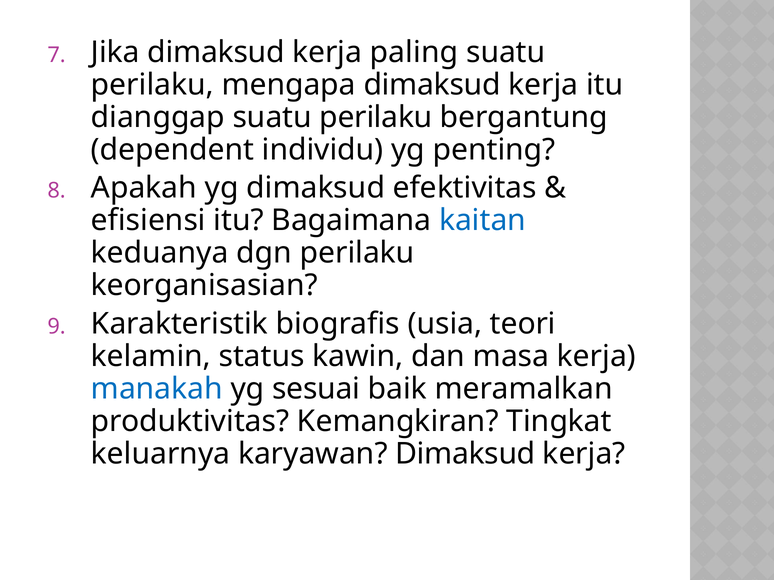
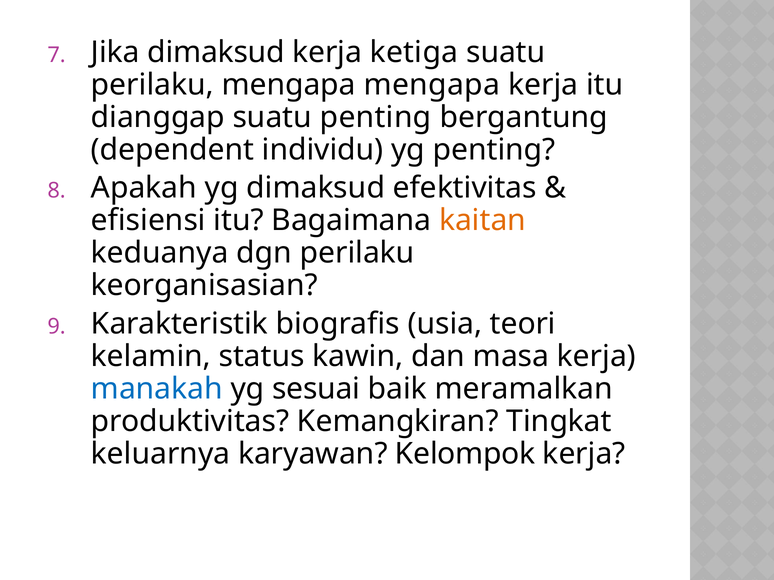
paling: paling -> ketiga (414, 52)
mengapa dimaksud: dimaksud -> mengapa (432, 85)
dianggap suatu perilaku: perilaku -> penting (376, 117)
kaitan colour: blue -> orange (483, 221)
karyawan Dimaksud: Dimaksud -> Kelompok (465, 454)
